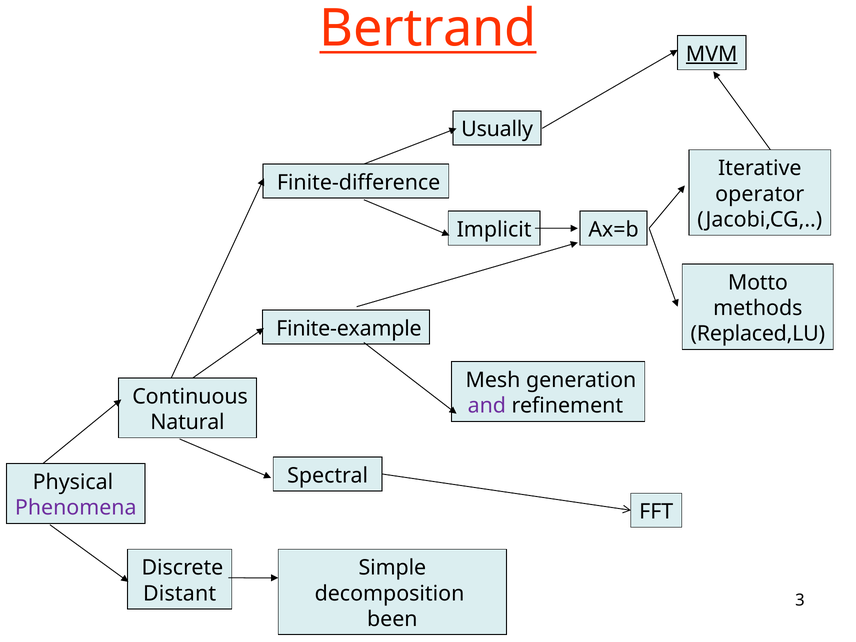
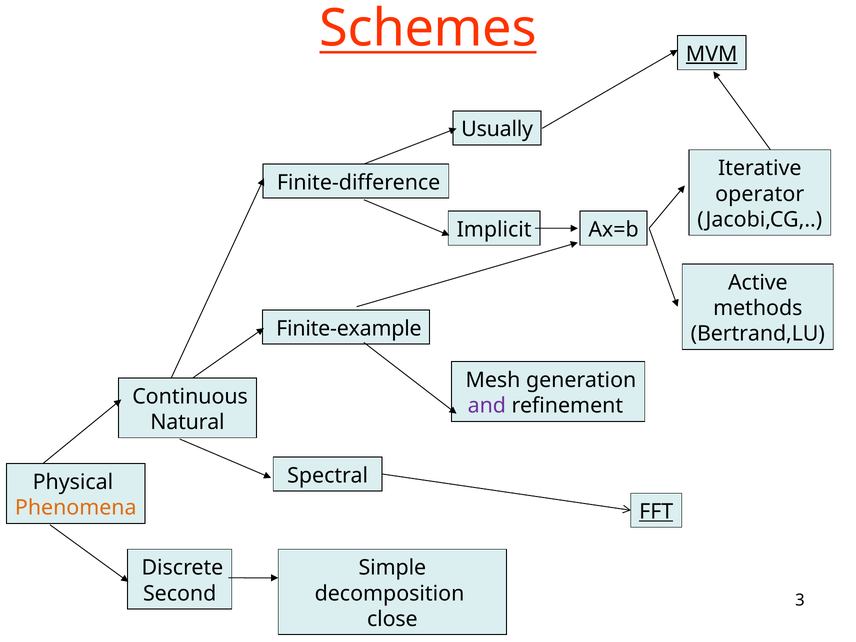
Bertrand: Bertrand -> Schemes (428, 29)
Motto: Motto -> Active (758, 282)
Replaced,LU: Replaced,LU -> Bertrand,LU (758, 334)
Phenomena colour: purple -> orange (76, 508)
FFT underline: none -> present (656, 512)
Distant: Distant -> Second (180, 593)
been: been -> close (392, 619)
